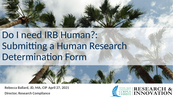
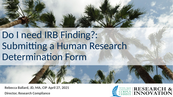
IRB Human: Human -> Finding (79, 35)
